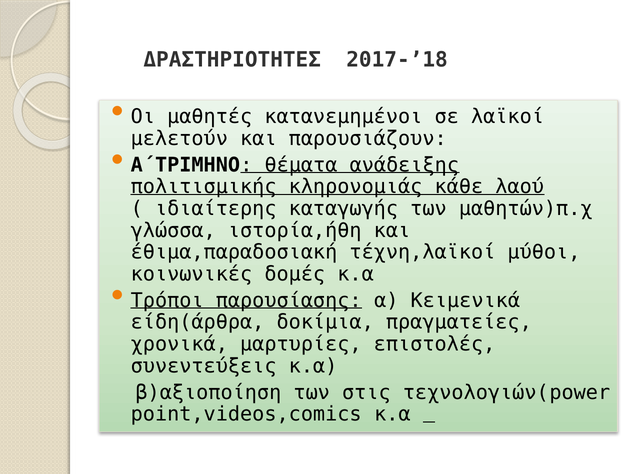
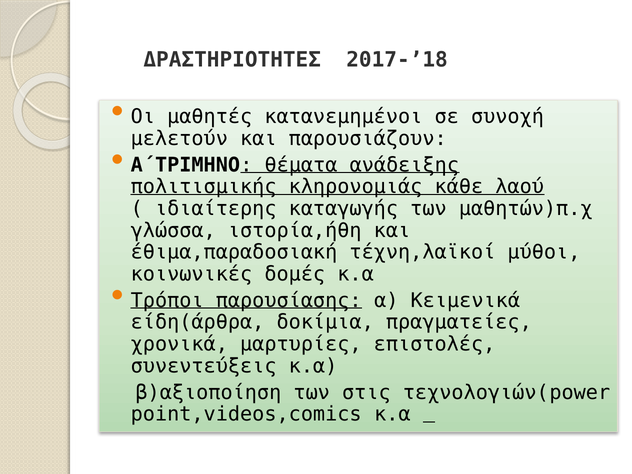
λαϊκοί: λαϊκοί -> συνοχή (507, 117)
